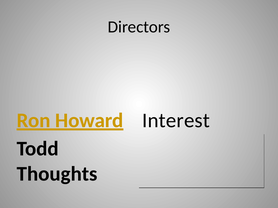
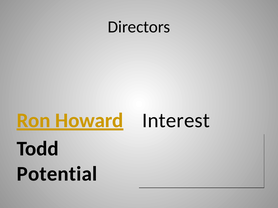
Thoughts: Thoughts -> Potential (57, 174)
